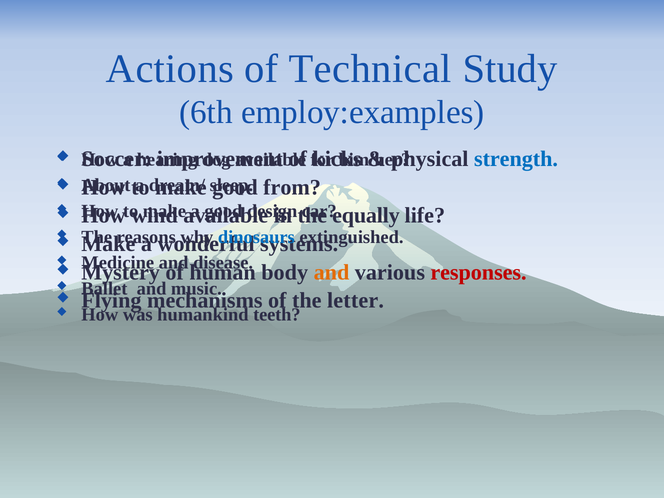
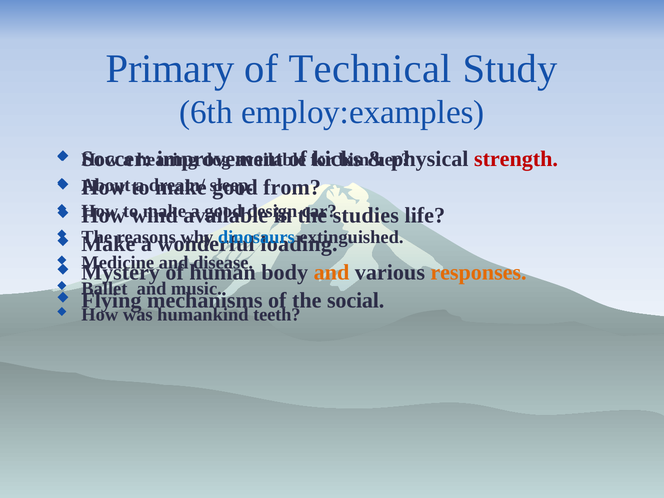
Actions: Actions -> Primary (170, 69)
strength colour: blue -> red (516, 159)
equally: equally -> studies (366, 216)
systems: systems -> loading (299, 244)
responses colour: red -> orange (479, 272)
letter: letter -> social (356, 301)
